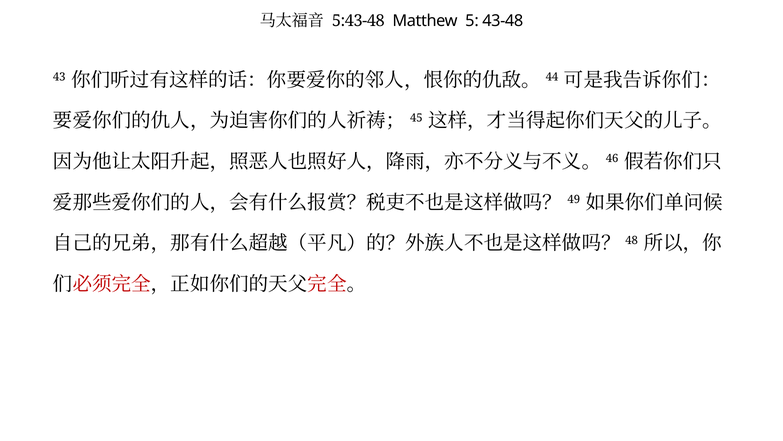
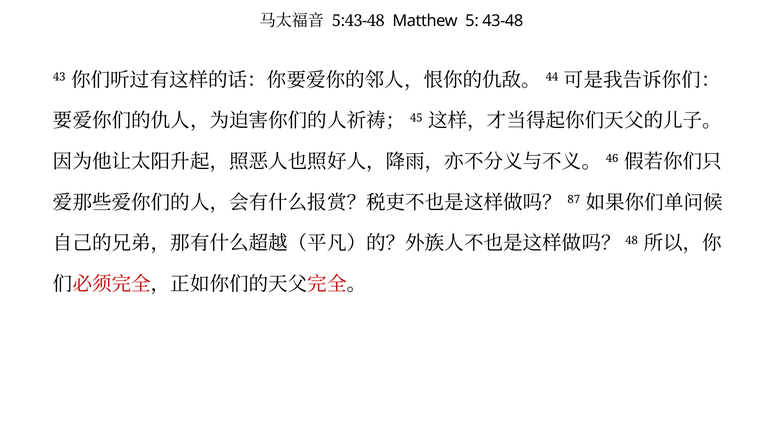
49: 49 -> 87 (574, 199)
